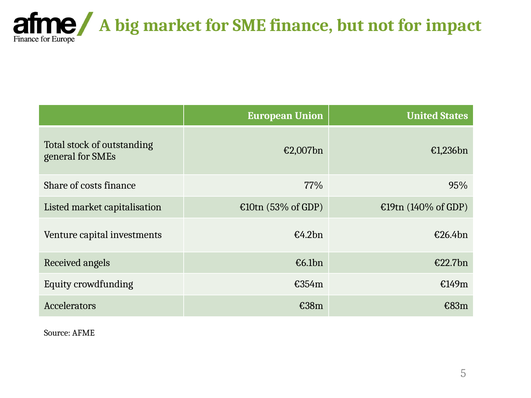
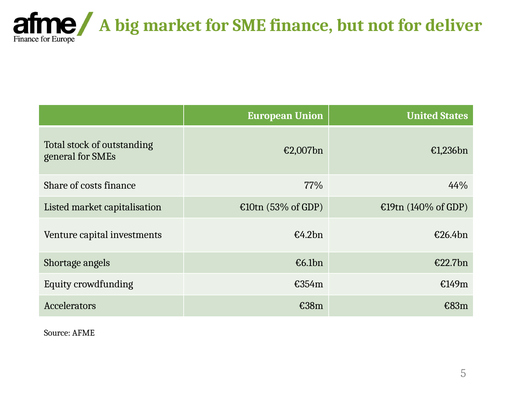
impact: impact -> deliver (454, 25)
95%: 95% -> 44% (458, 186)
Received: Received -> Shortage (62, 263)
